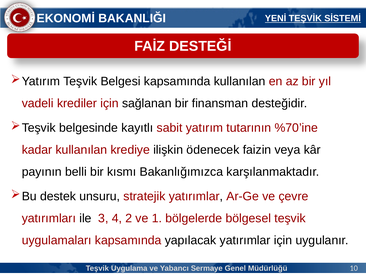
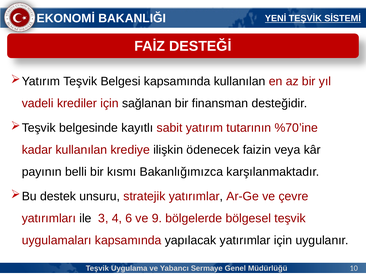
2: 2 -> 6 (129, 218)
1: 1 -> 9 (157, 218)
